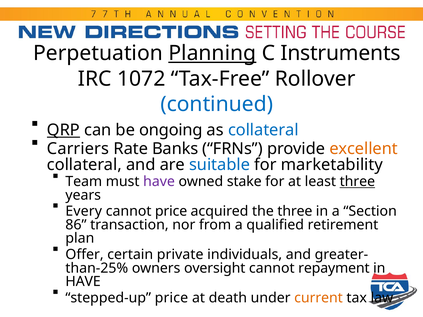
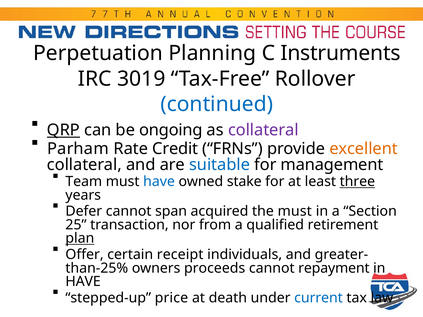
Planning underline: present -> none (212, 53)
1072: 1072 -> 3019 (141, 79)
collateral colour: blue -> purple (263, 130)
Carriers: Carriers -> Parham (78, 149)
Banks: Banks -> Credit (175, 149)
marketability: marketability -> management (332, 165)
have colour: purple -> blue (159, 182)
Every: Every -> Defer (84, 211)
cannot price: price -> span (171, 211)
the three: three -> must (295, 211)
86: 86 -> 25 (76, 225)
plan underline: none -> present (80, 239)
private: private -> receipt (180, 255)
oversight: oversight -> proceeds (215, 268)
current colour: orange -> blue (319, 298)
